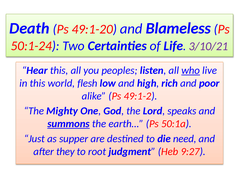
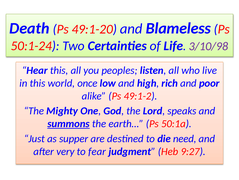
3/10/21: 3/10/21 -> 3/10/98 (208, 46)
who underline: present -> none (191, 70)
flesh: flesh -> once (87, 83)
they: they -> very (65, 151)
root: root -> fear (97, 151)
